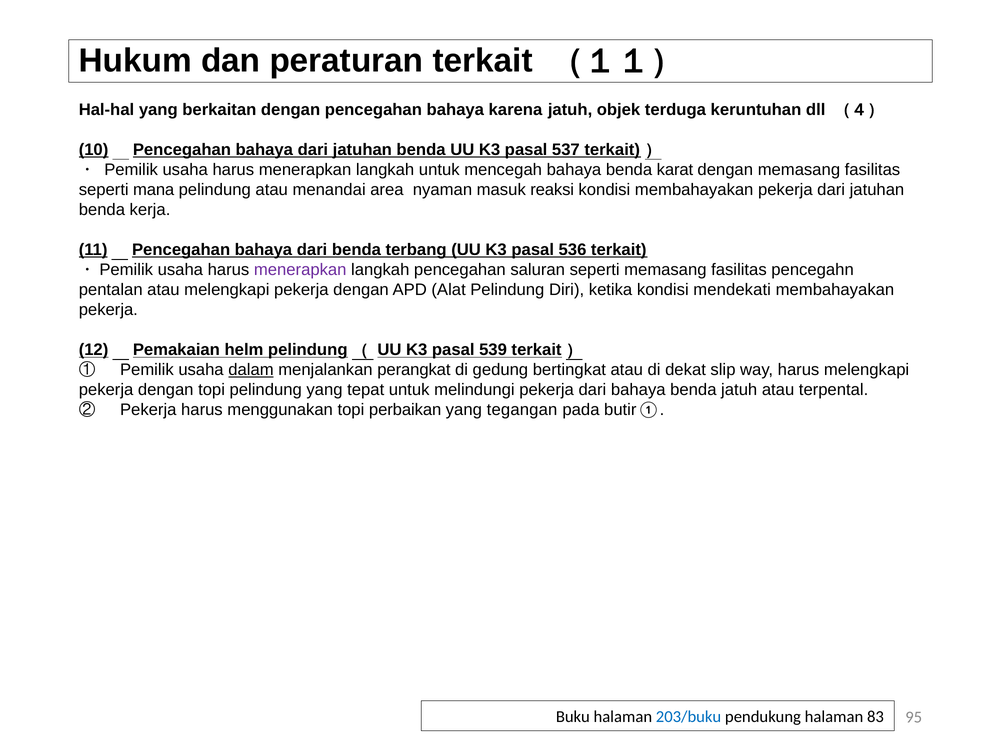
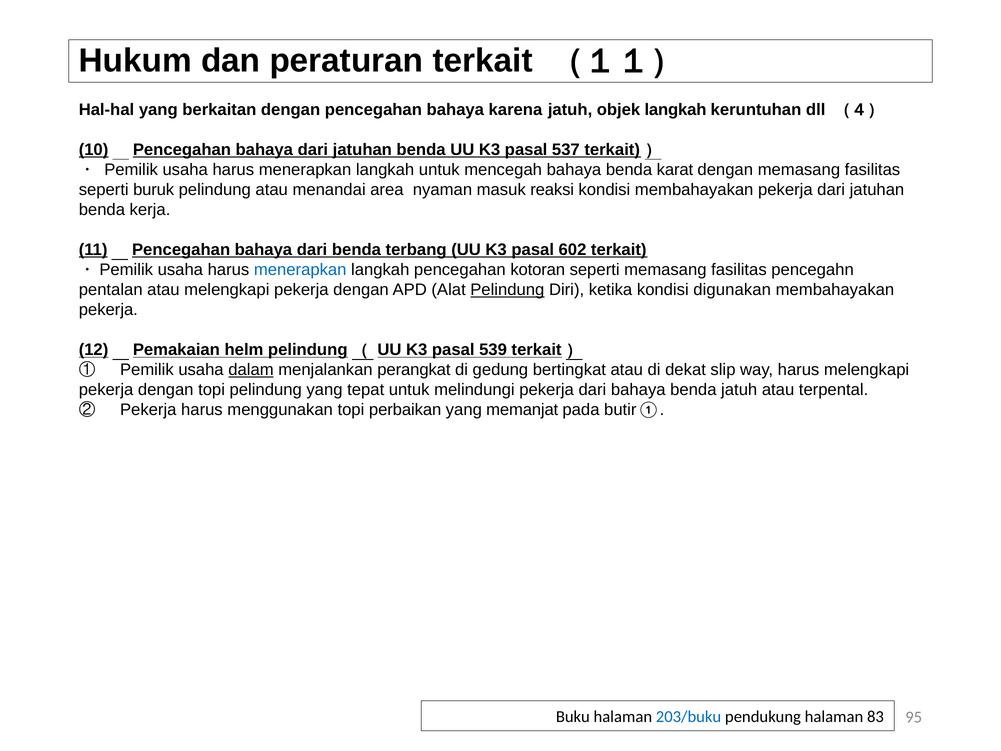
objek terduga: terduga -> langkah (675, 109)
mana: mana -> buruk (154, 190)
536: 536 -> 602 (572, 250)
menerapkan colour: purple -> blue (300, 270)
saluran: saluran -> kotoran (538, 270)
Pelindung underline: none -> present (507, 290)
mendekati: mendekati -> digunakan (732, 290)
tegangan: tegangan -> memanjat (522, 410)
